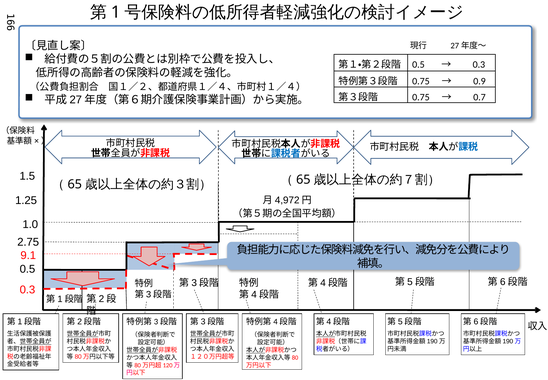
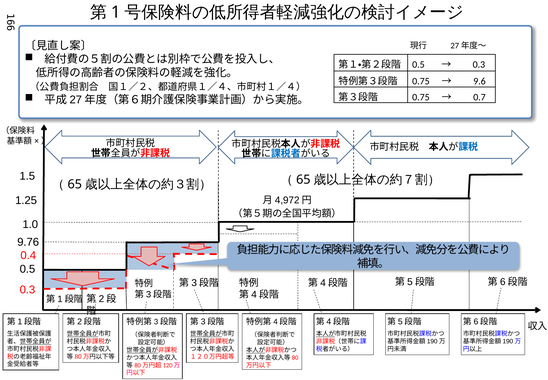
0.9: 0.9 -> 9.6 (480, 81)
2.75: 2.75 -> 9.76 (28, 242)
9.1: 9.1 -> 0.4 (28, 255)
